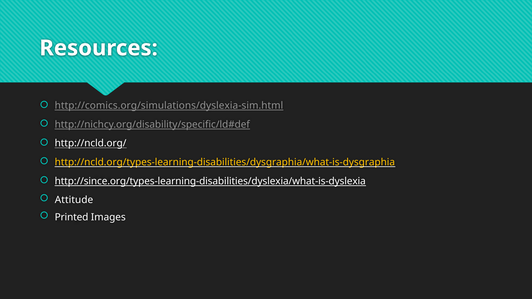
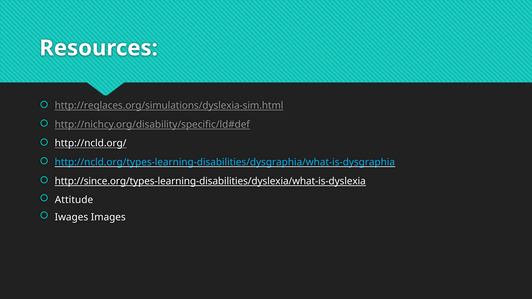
http://comics.org/simulations/dyslexia-sim.html: http://comics.org/simulations/dyslexia-sim.html -> http://reqlaces.org/simulations/dyslexia-sim.html (169, 106)
http://ncld.org/types-learning-disabilities/dysgraphia/what-is-dysgraphia colour: yellow -> light blue (225, 162)
Printed: Printed -> Iwages (71, 217)
